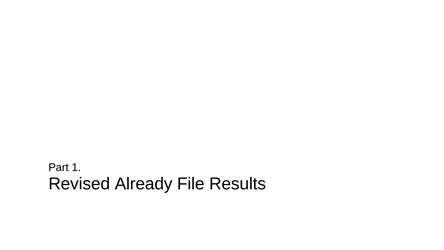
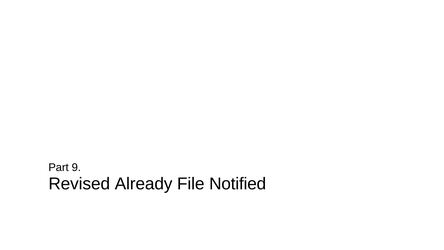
1: 1 -> 9 (76, 167)
Results: Results -> Notified (238, 184)
